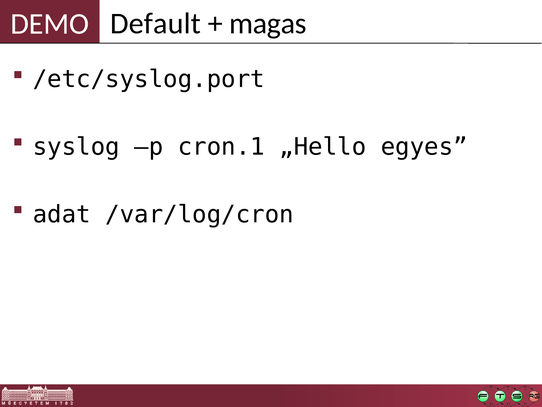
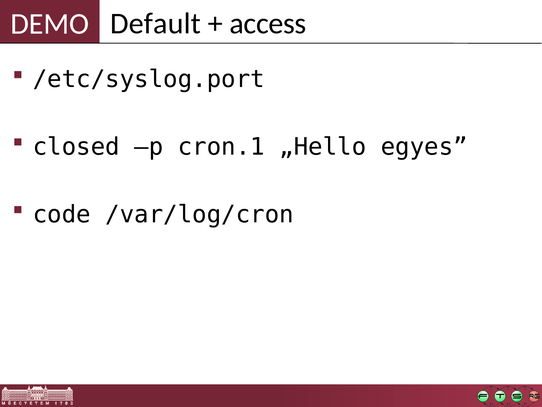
magas: magas -> access (268, 23)
syslog: syslog -> closed (76, 147)
adat: adat -> code (62, 214)
